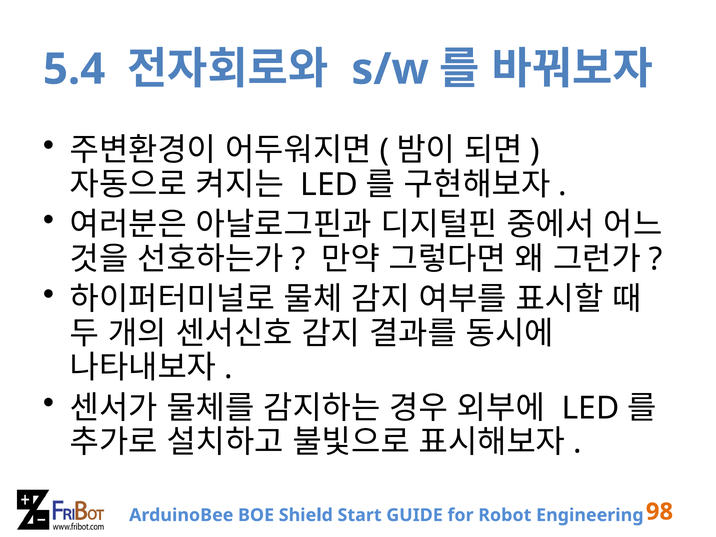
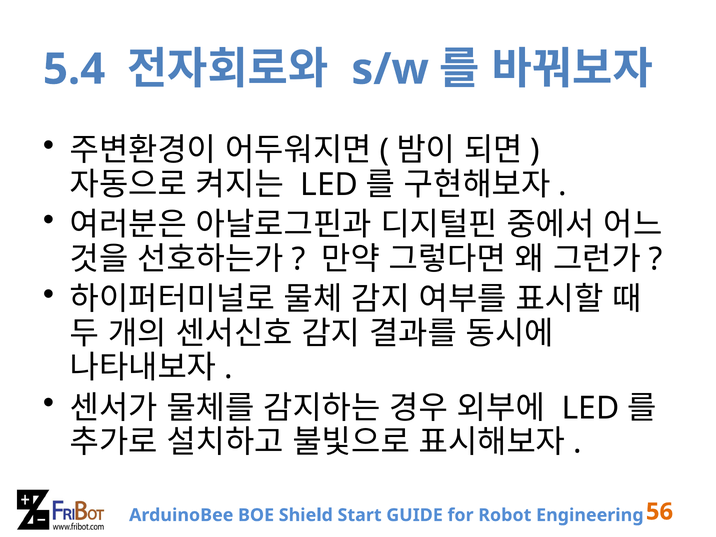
98: 98 -> 56 (659, 512)
